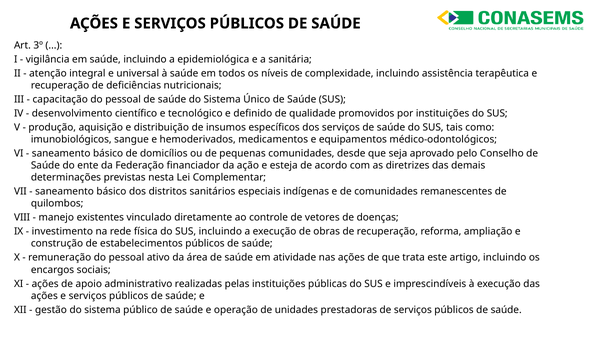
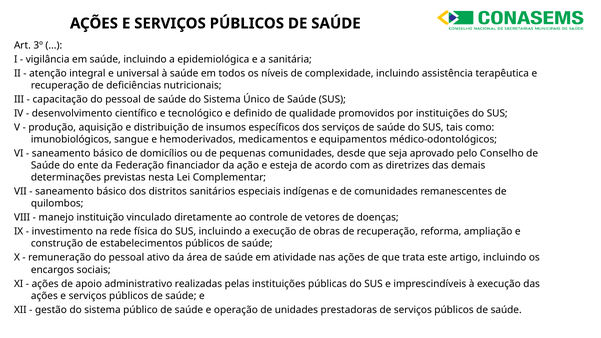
existentes: existentes -> instituição (100, 218)
